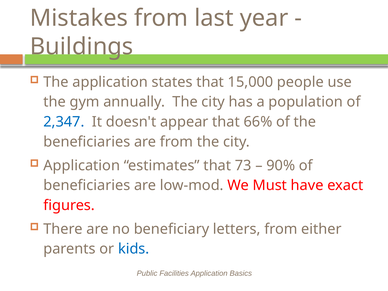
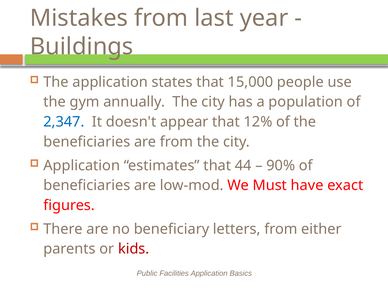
66%: 66% -> 12% (258, 122)
73: 73 -> 44 (243, 165)
kids colour: blue -> red (134, 249)
